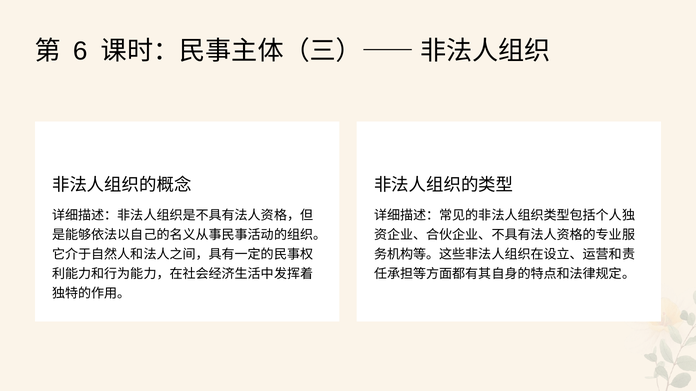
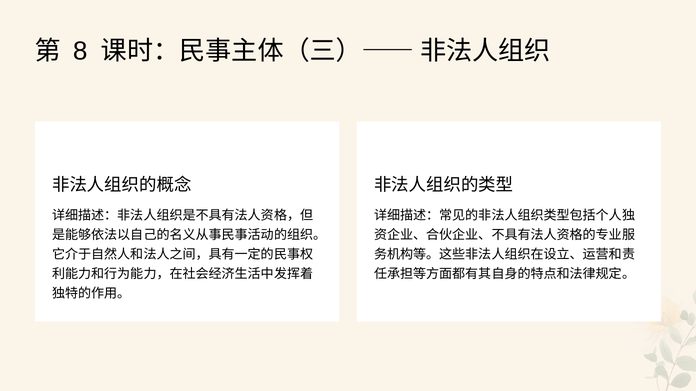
6: 6 -> 8 (80, 51)
